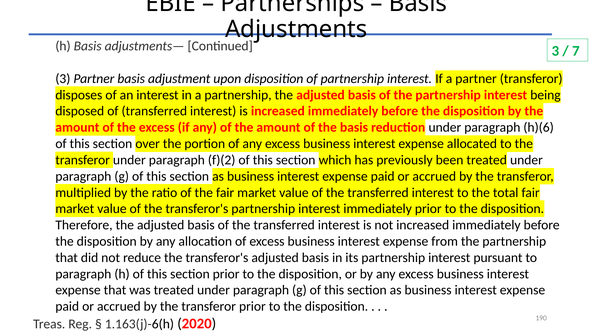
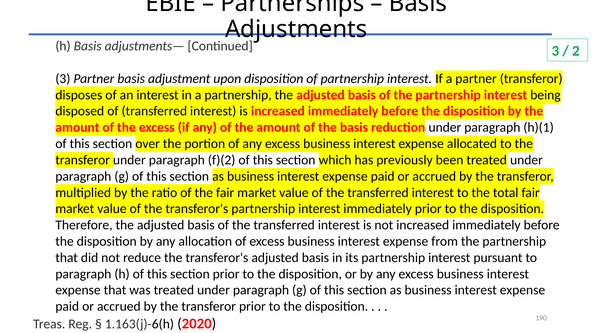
7: 7 -> 2 (576, 51)
h)(6: h)(6 -> h)(1 (539, 127)
